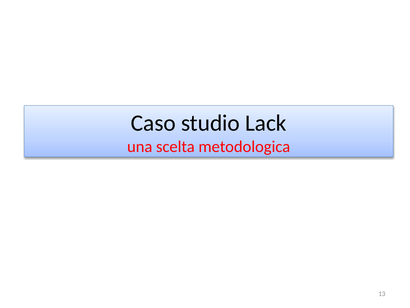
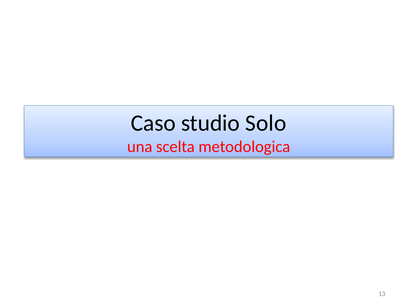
Lack: Lack -> Solo (266, 123)
